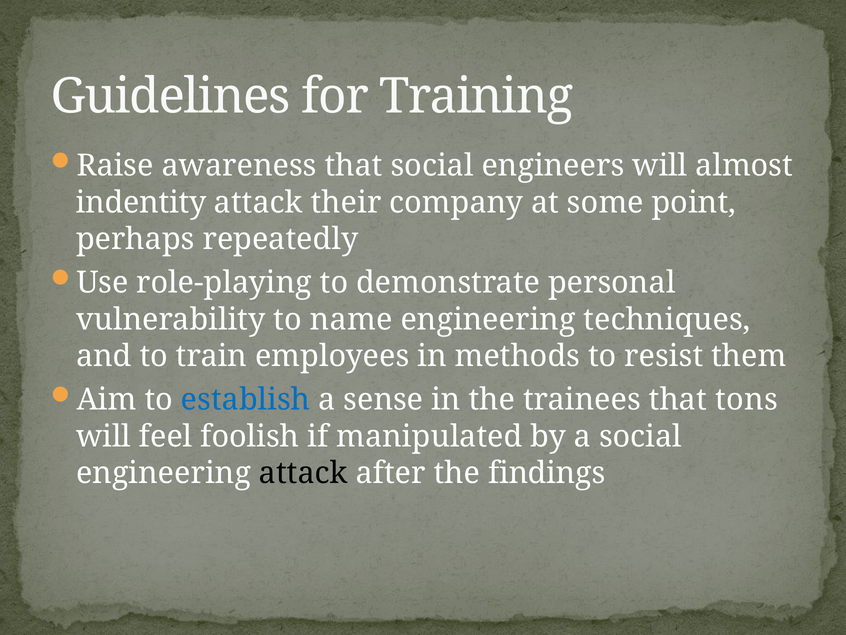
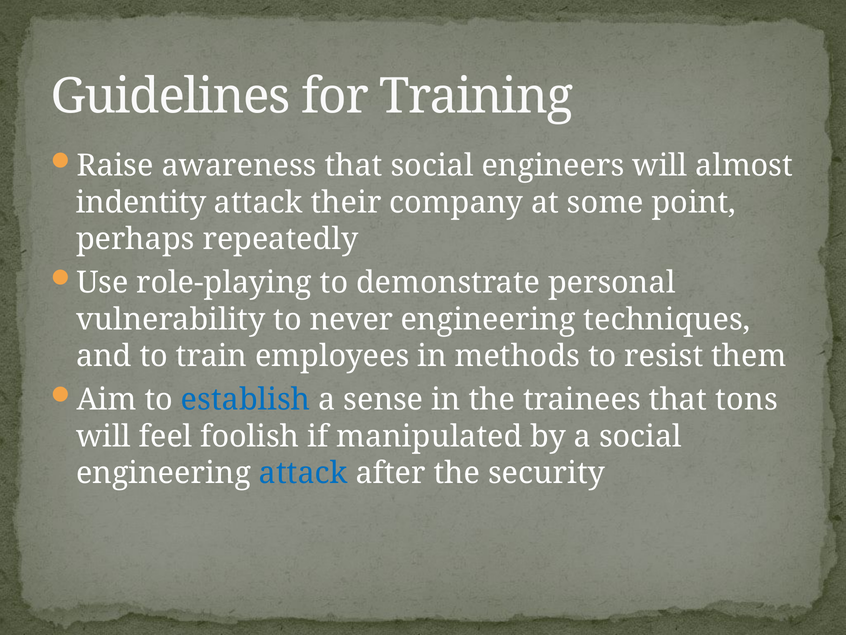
name: name -> never (351, 319)
attack colour: black -> blue (303, 473)
findings: findings -> security (547, 473)
